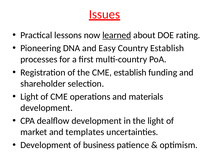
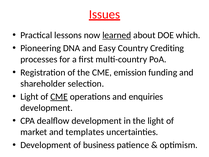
rating: rating -> which (188, 35)
Country Establish: Establish -> Crediting (167, 48)
CME establish: establish -> emission (130, 72)
CME underline: none -> present (59, 97)
materials: materials -> enquiries (146, 97)
